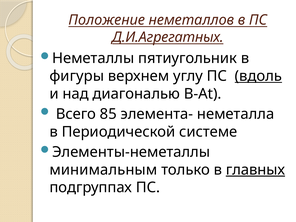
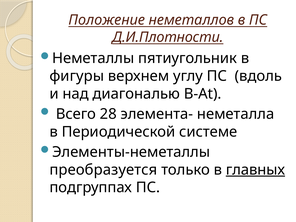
Д.И.Агрегатных: Д.И.Агрегатных -> Д.И.Плотности (168, 37)
вдоль underline: present -> none (258, 76)
85: 85 -> 28 (108, 114)
минимальным: минимальным -> преобразуется (103, 170)
